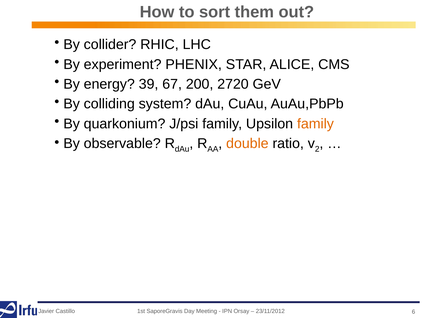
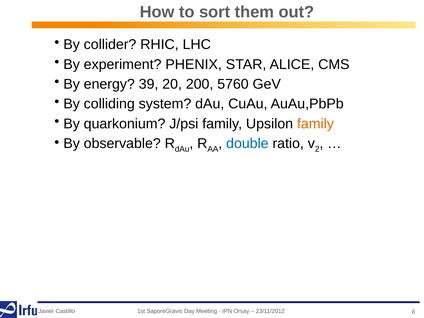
67: 67 -> 20 (172, 84)
2720: 2720 -> 5760 (233, 84)
double colour: orange -> blue (247, 144)
